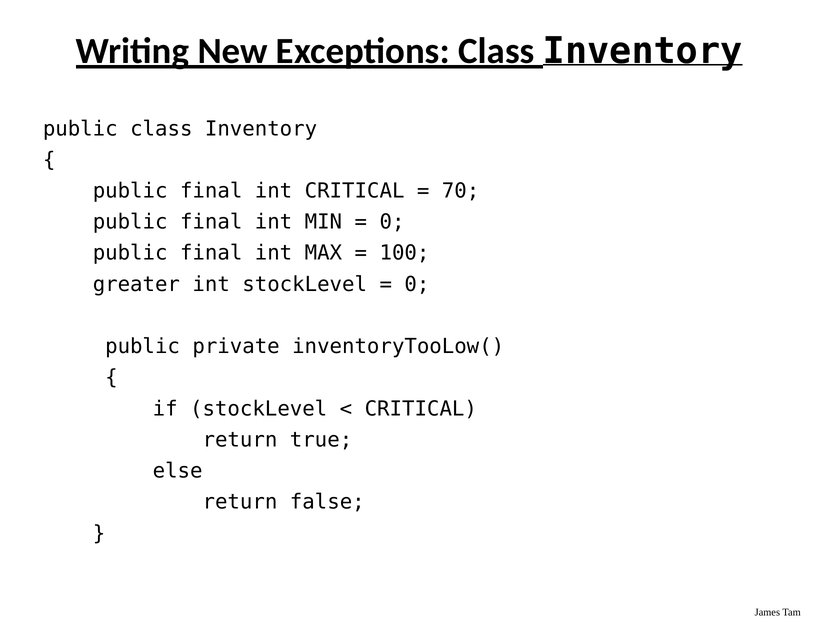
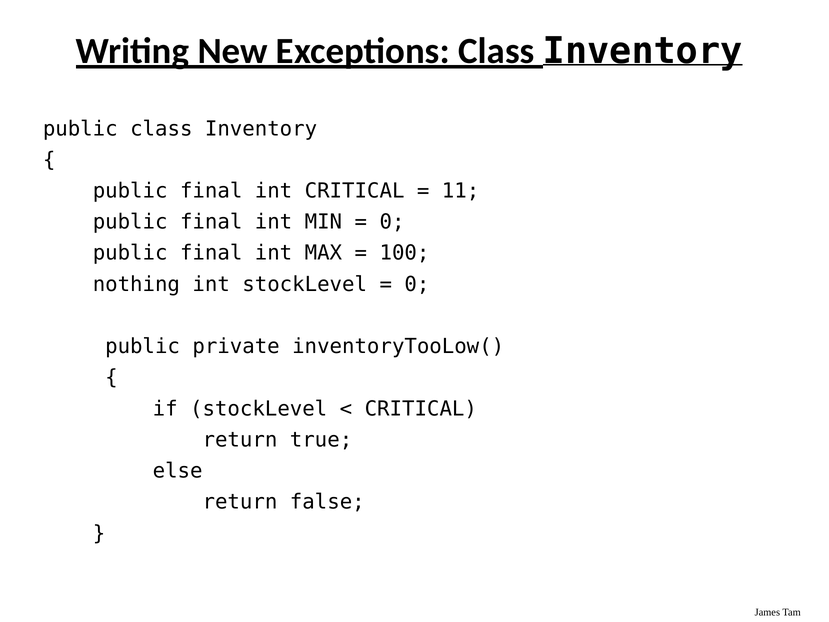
70: 70 -> 11 (461, 191)
greater: greater -> nothing (136, 284)
